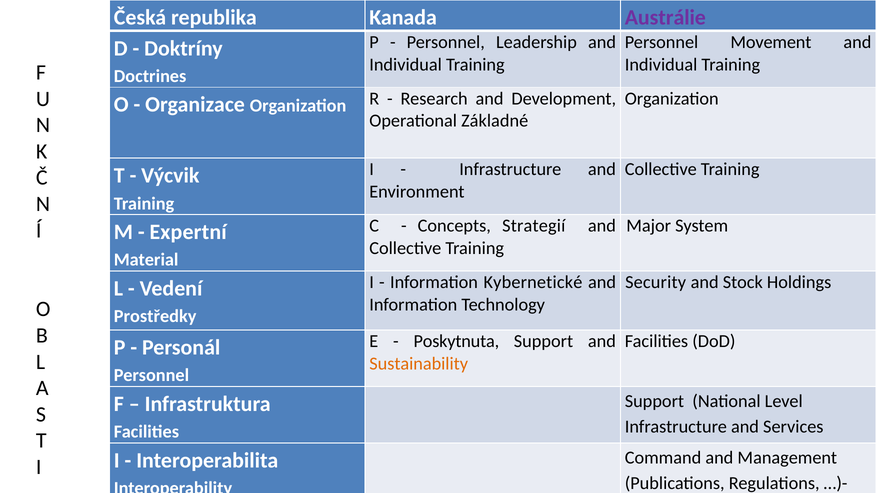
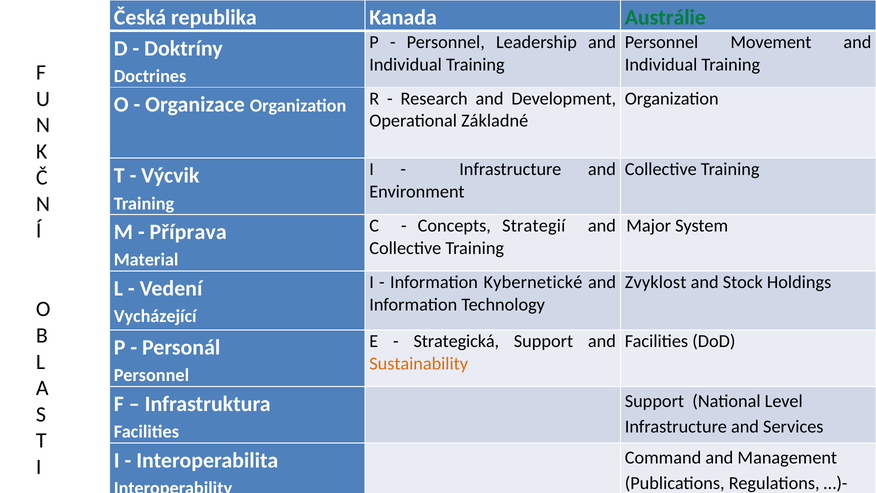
Austrálie colour: purple -> green (665, 18)
Expertní: Expertní -> Příprava (188, 232)
Security: Security -> Zvyklost (656, 282)
Prostředky: Prostředky -> Vycházející (155, 316)
Poskytnuta: Poskytnuta -> Strategická (456, 341)
